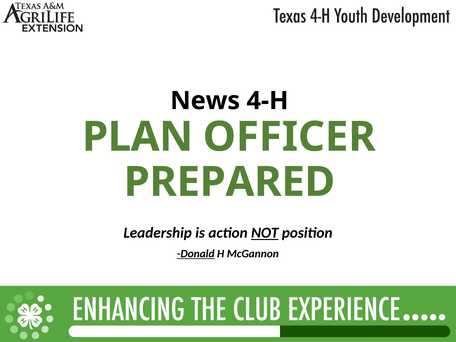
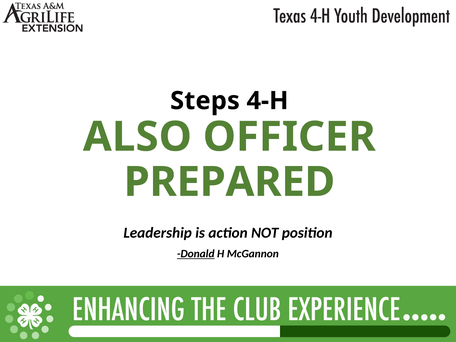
News: News -> Steps (205, 101)
PLAN: PLAN -> ALSO (137, 137)
NOT underline: present -> none (265, 233)
